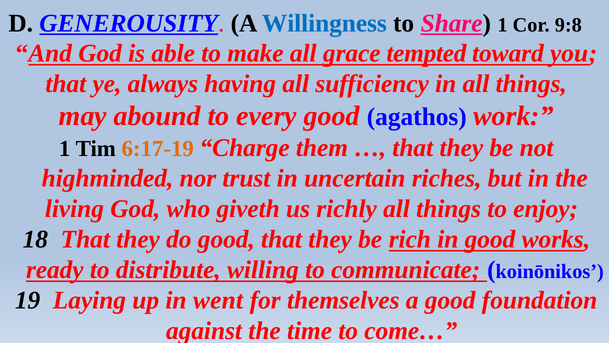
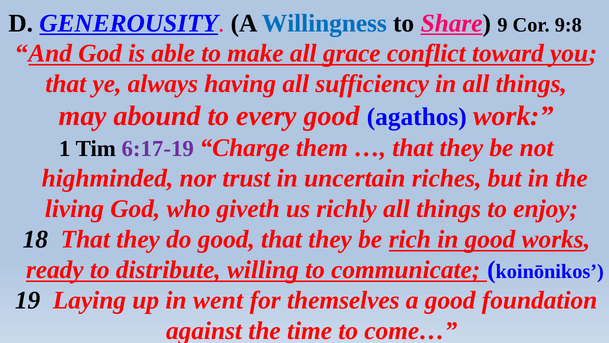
Share 1: 1 -> 9 (502, 25)
tempted: tempted -> conflict (426, 54)
6:17-19 colour: orange -> purple (158, 149)
